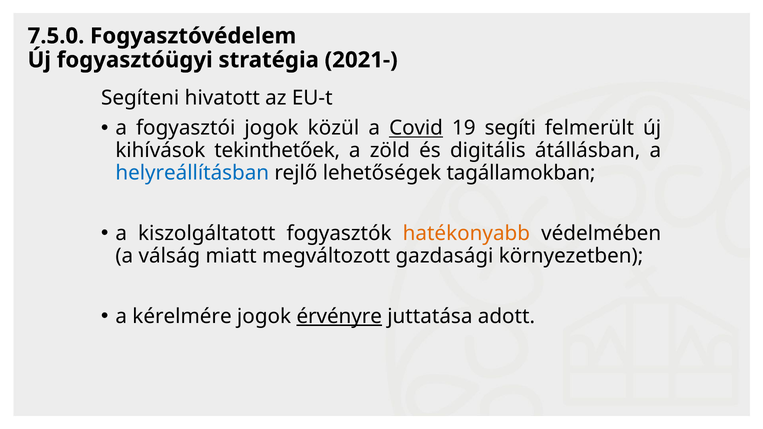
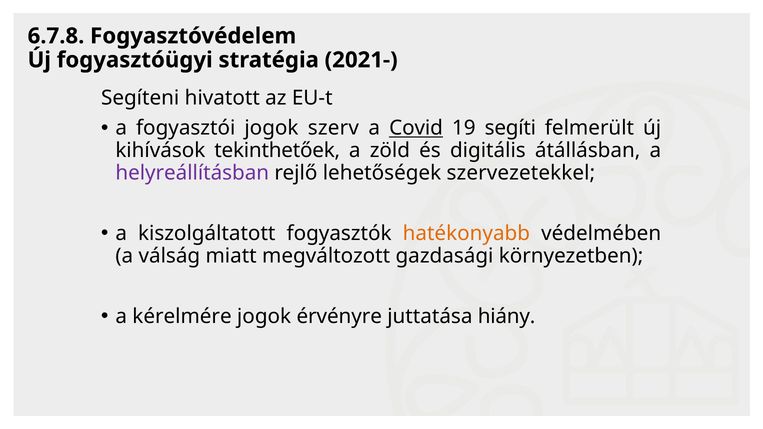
7.5.0: 7.5.0 -> 6.7.8 (56, 36)
közül: közül -> szerv (333, 128)
helyreállításban colour: blue -> purple (192, 173)
tagállamokban: tagállamokban -> szervezetekkel (521, 173)
érvényre underline: present -> none (339, 317)
adott: adott -> hiány (507, 317)
